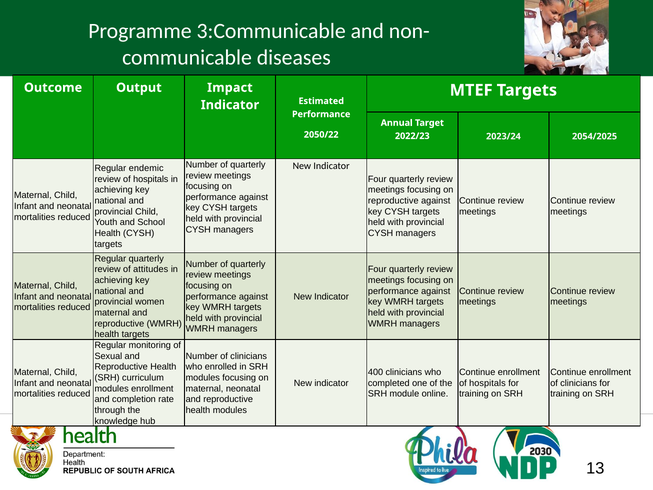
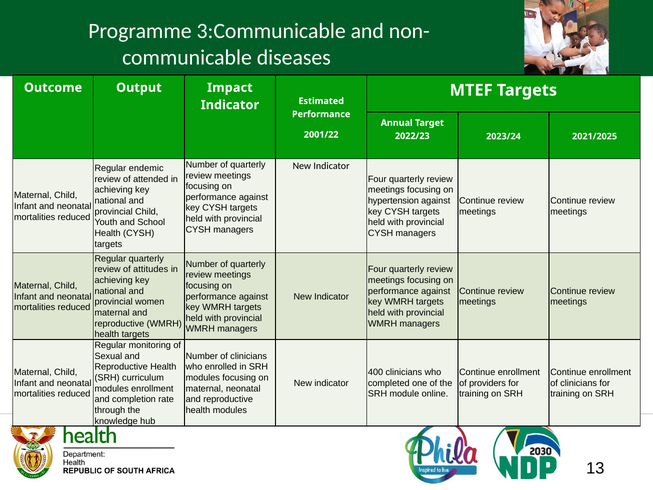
2050/22: 2050/22 -> 2001/22 (321, 135)
2054/2025: 2054/2025 -> 2021/2025 (595, 136)
review of hospitals: hospitals -> attended (151, 179)
reproductive: reproductive -> hypertension (393, 201)
hospitals: hospitals -> providers (487, 383)
